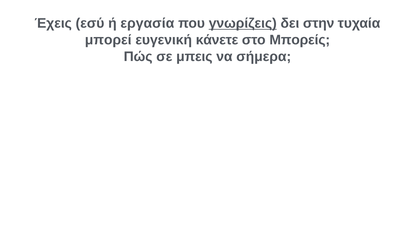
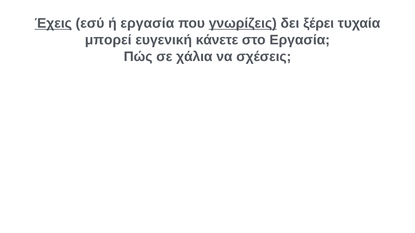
Έχεις underline: none -> present (53, 23)
στην: στην -> ξέρει (319, 23)
στο Μπορείς: Μπορείς -> Εργασία (300, 40)
μπεις: μπεις -> χάλια (194, 57)
σήμερα: σήμερα -> σχέσεις (264, 57)
